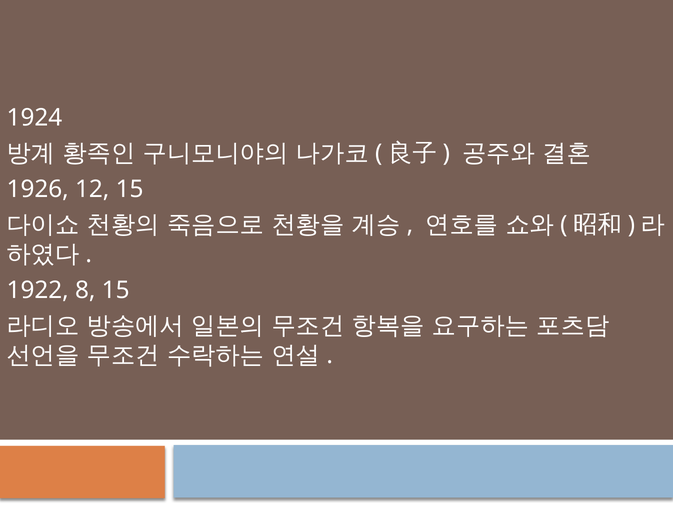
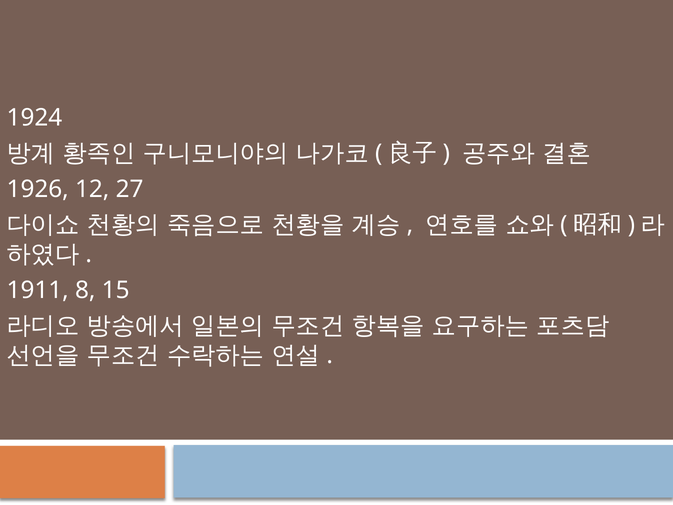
12 15: 15 -> 27 (130, 189)
1922: 1922 -> 1911 (38, 290)
